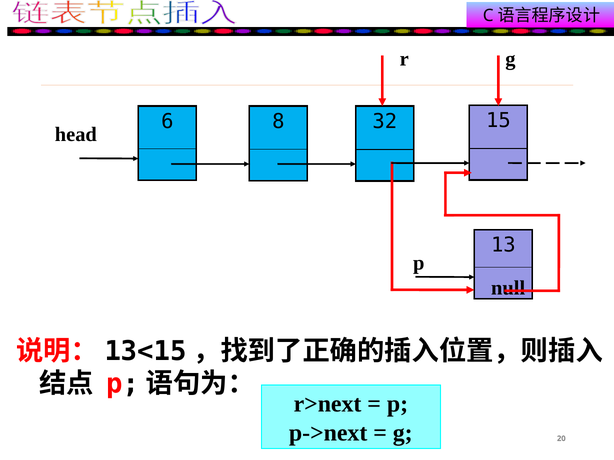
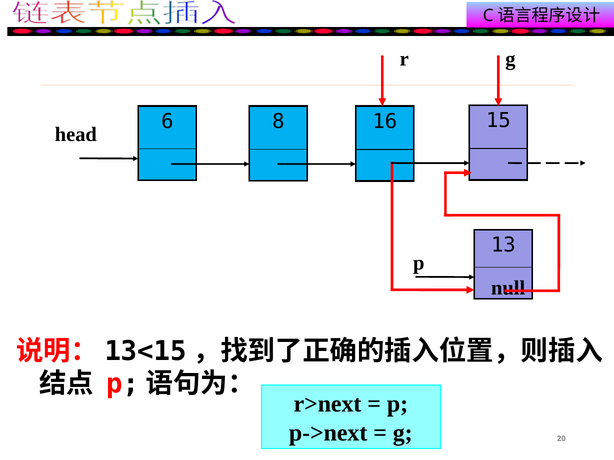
32: 32 -> 16 (385, 122)
